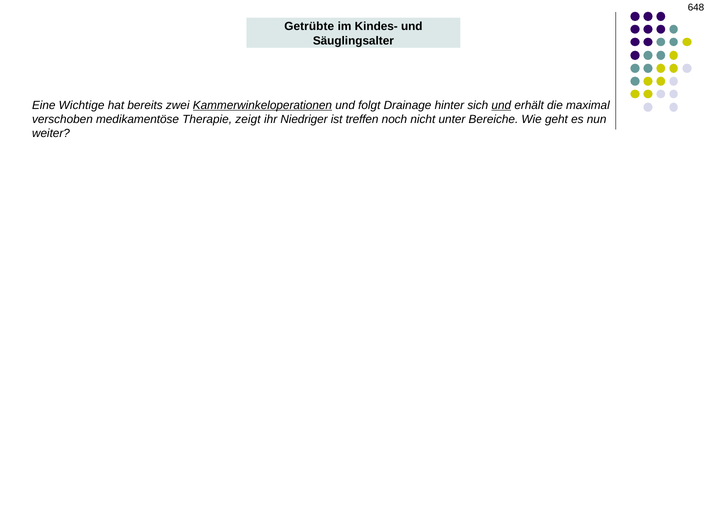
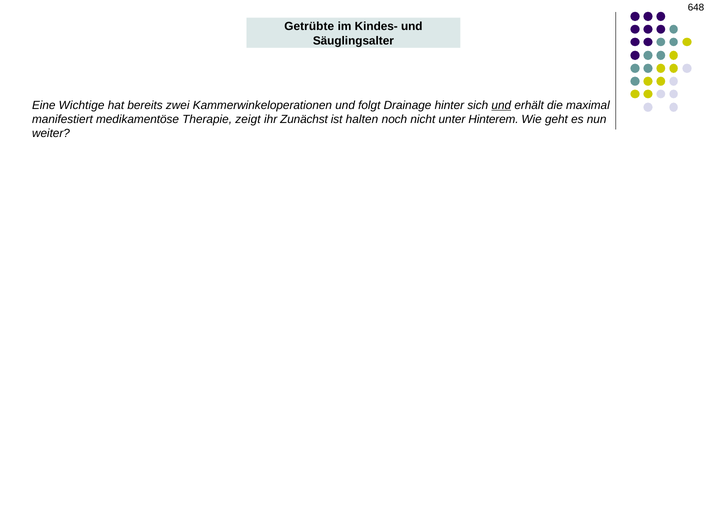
Kammerwinkeloperationen underline: present -> none (262, 105)
verschoben: verschoben -> manifestiert (62, 119)
Niedriger: Niedriger -> Zunächst (304, 119)
treffen: treffen -> halten (362, 119)
Bereiche: Bereiche -> Hinterem (493, 119)
